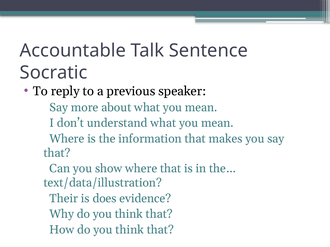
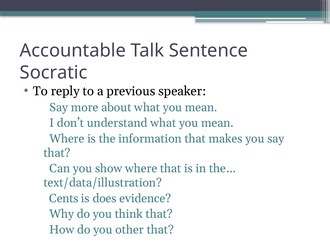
Their: Their -> Cents (64, 199)
How do you think: think -> other (130, 230)
